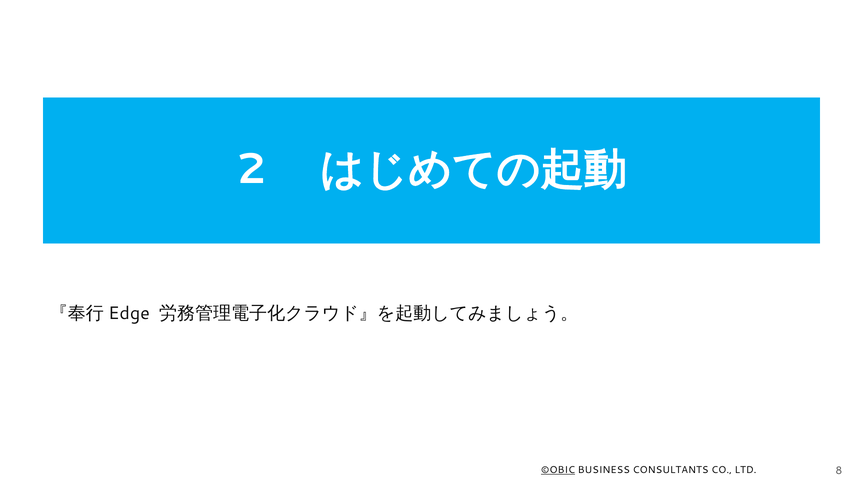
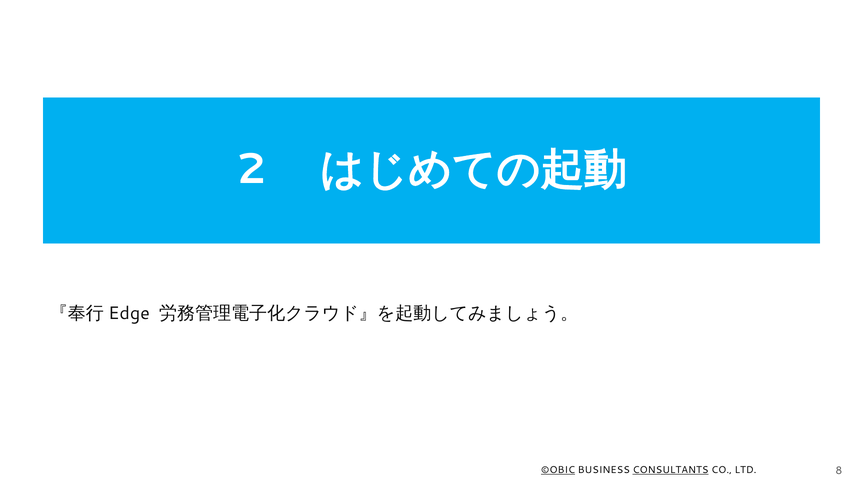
CONSULTANTS underline: none -> present (671, 469)
